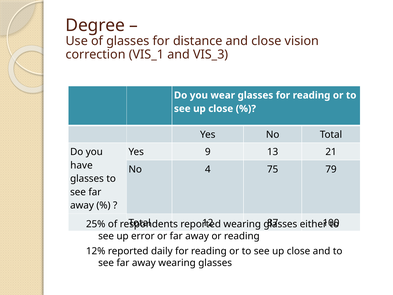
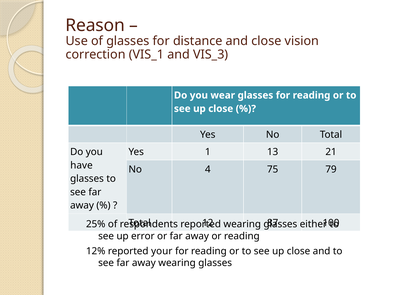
Degree: Degree -> Reason (95, 25)
9: 9 -> 1 (208, 152)
daily: daily -> your (162, 251)
